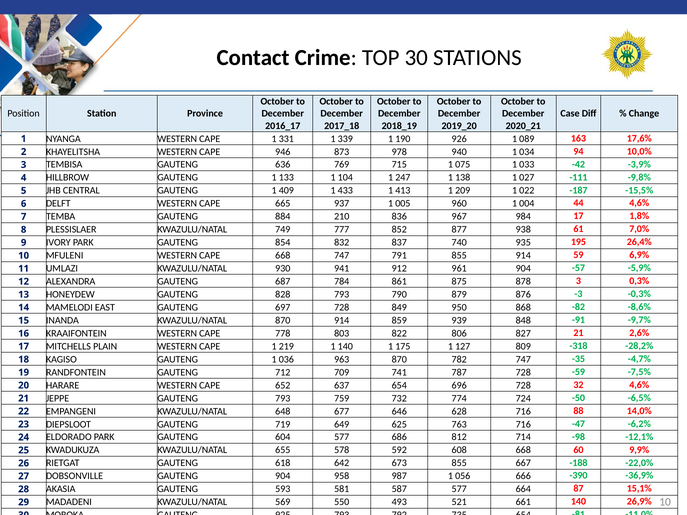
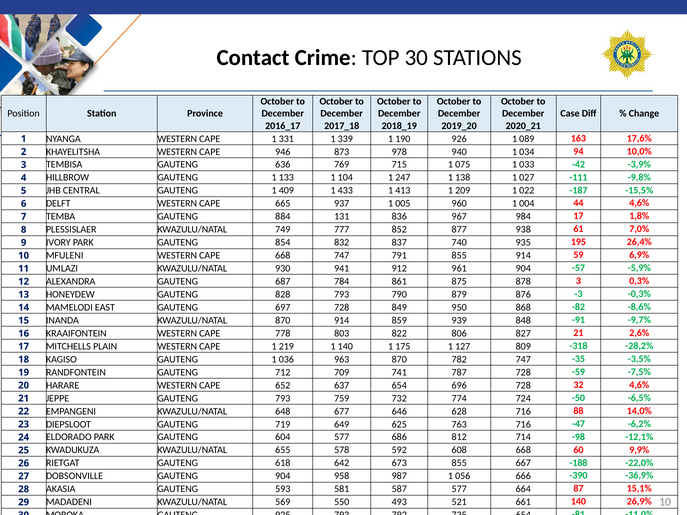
210: 210 -> 131 (342, 217)
-4,7%: -4,7% -> -3,5% (639, 359)
